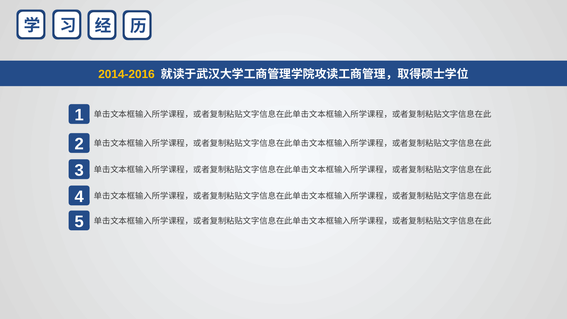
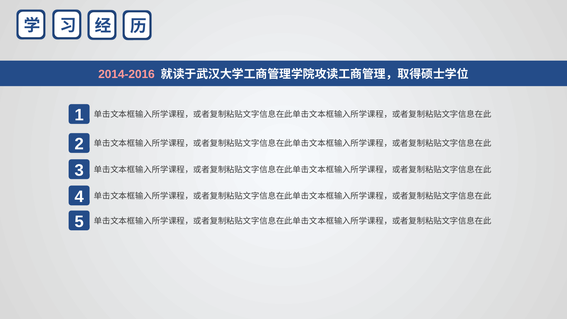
2014-2016 colour: yellow -> pink (126, 74)
